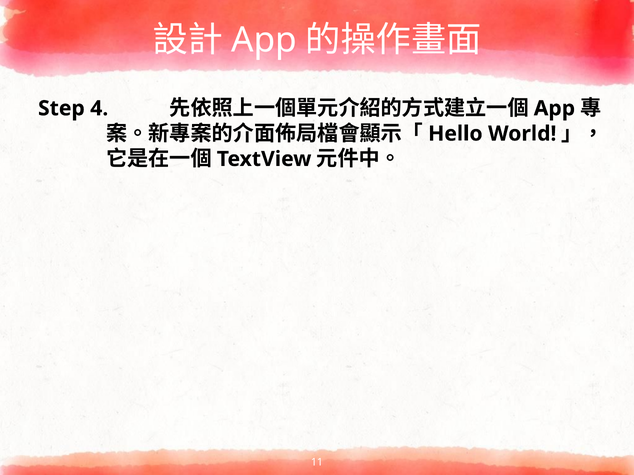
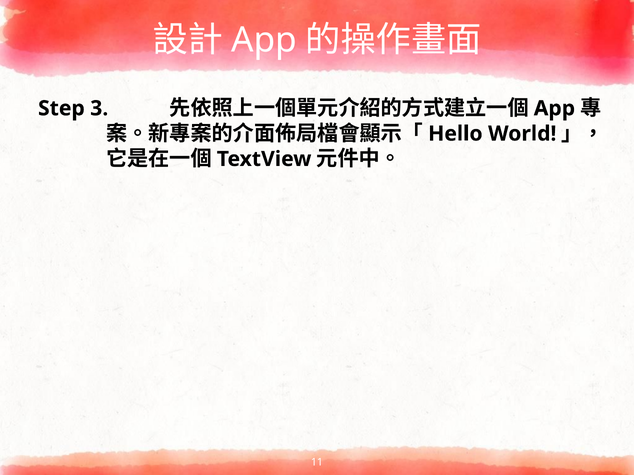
4: 4 -> 3 (99, 108)
